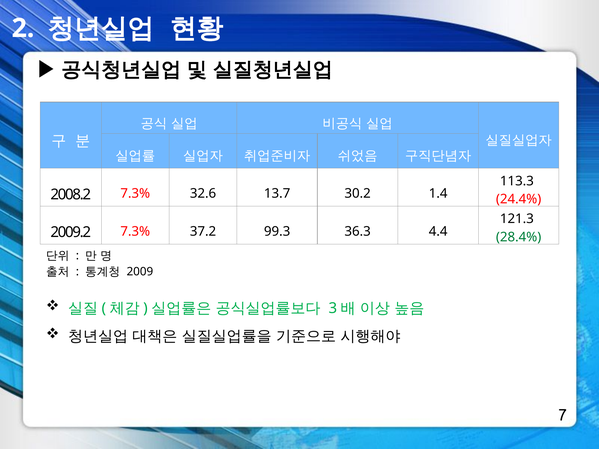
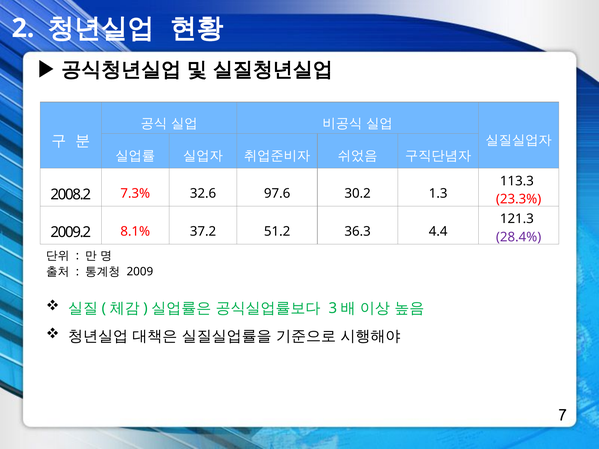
13.7: 13.7 -> 97.6 (277, 193)
1.4: 1.4 -> 1.3 (438, 193)
24.4%: 24.4% -> 23.3% (519, 199)
2009.2 7.3%: 7.3% -> 8.1% (135, 231)
99.3: 99.3 -> 51.2 (277, 231)
28.4% colour: green -> purple (519, 237)
